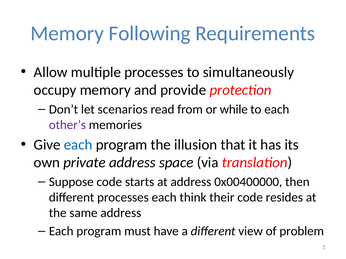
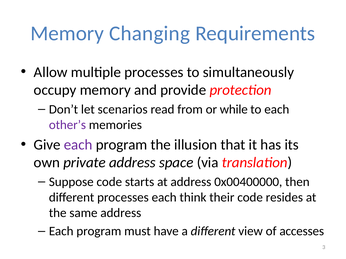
Following: Following -> Changing (150, 33)
each colour: blue -> purple (78, 145)
problem: problem -> accesses (302, 232)
